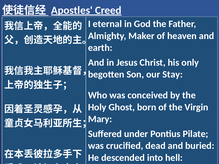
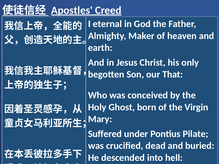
Stay: Stay -> That (173, 75)
